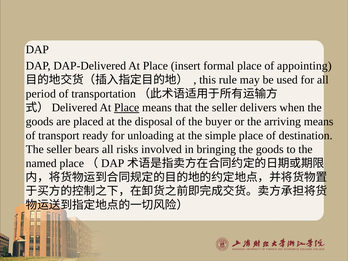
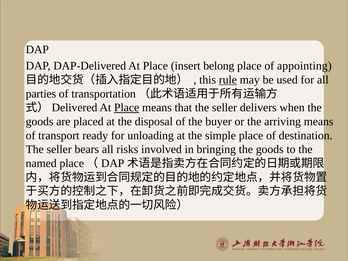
formal: formal -> belong (219, 66)
rule underline: none -> present (228, 80)
period: period -> parties (41, 94)
